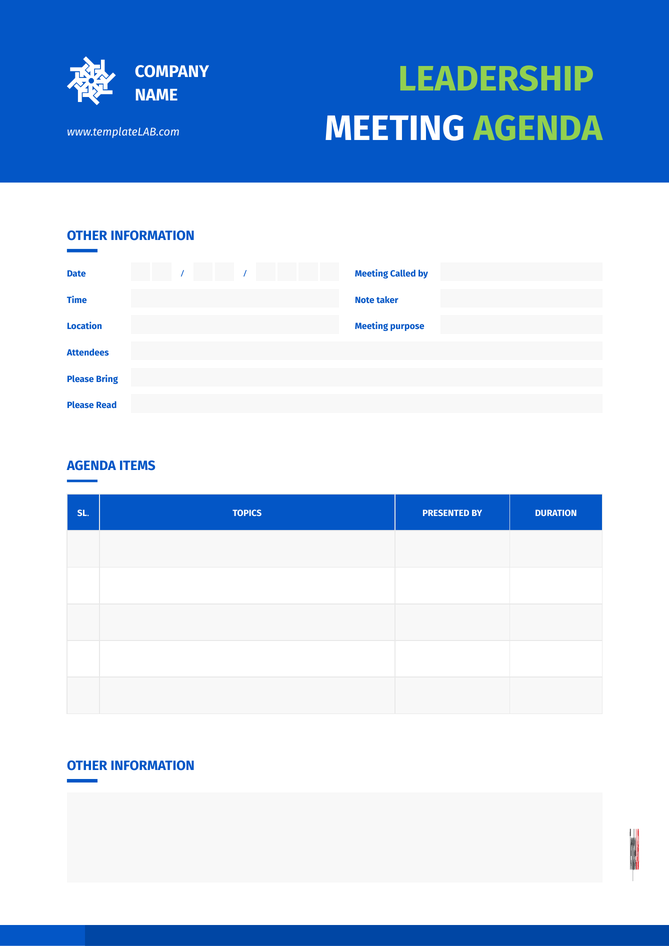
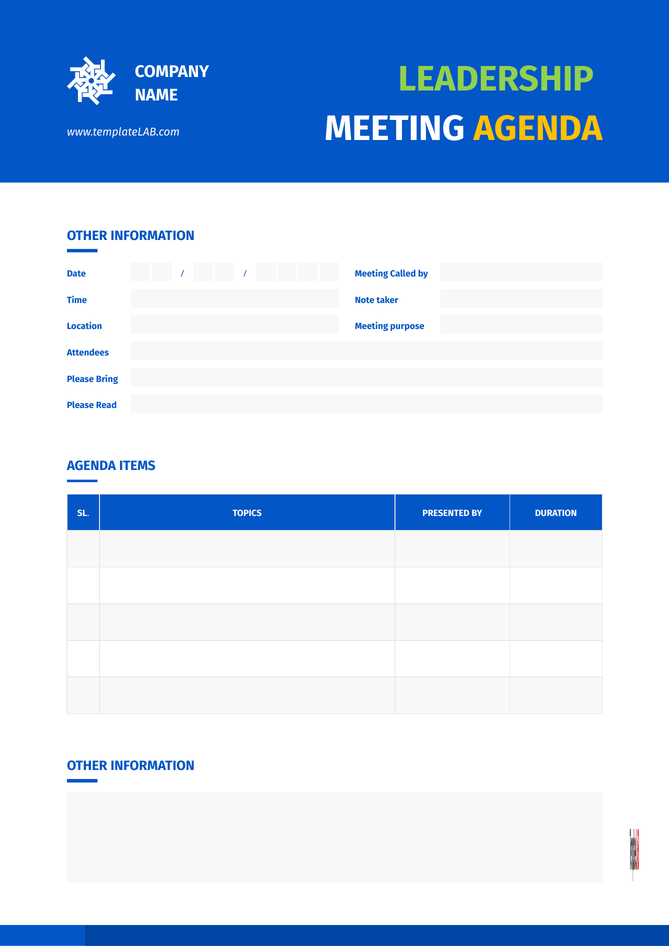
AGENDA colour: light green -> yellow (538, 129)
